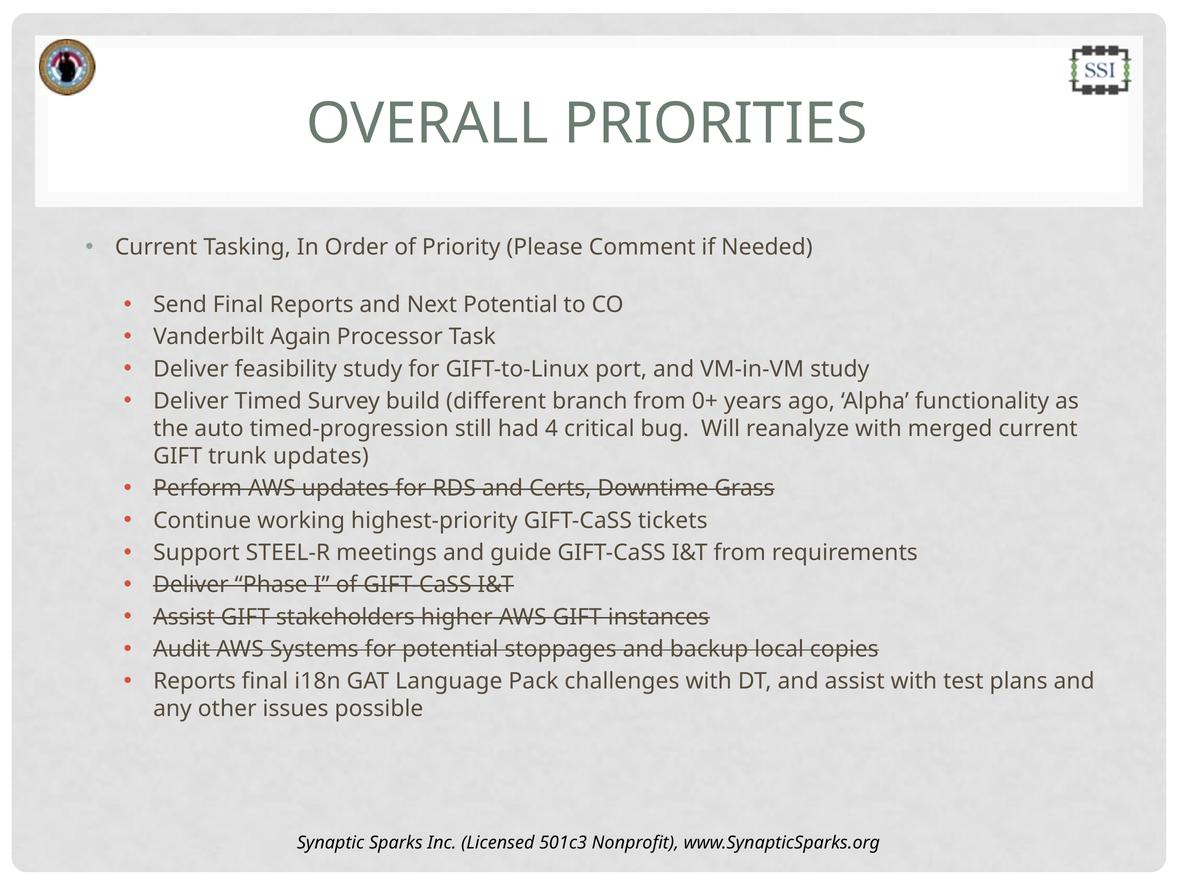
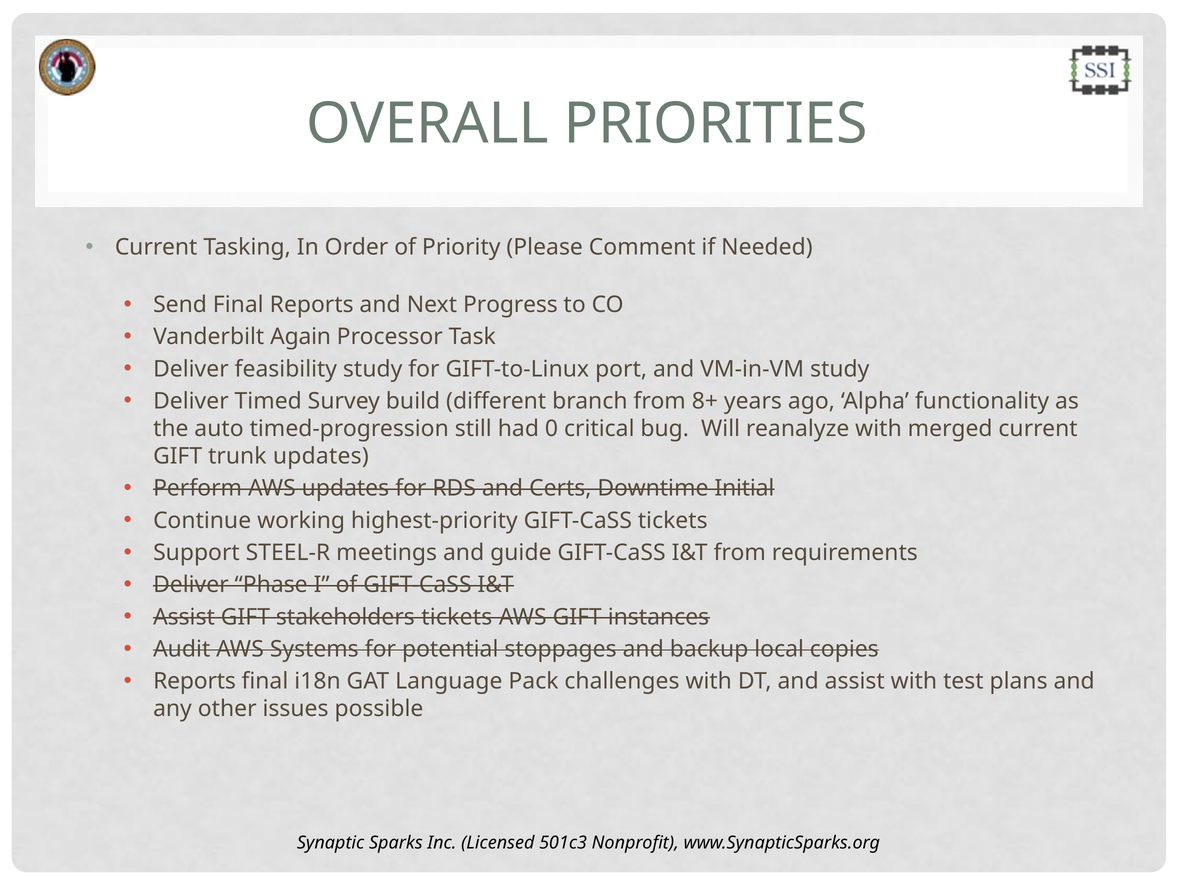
Next Potential: Potential -> Progress (510, 304)
0+: 0+ -> 8+ (705, 401)
4: 4 -> 0 (551, 428)
Grass: Grass -> Initial (744, 488)
stakeholders higher: higher -> tickets (457, 617)
